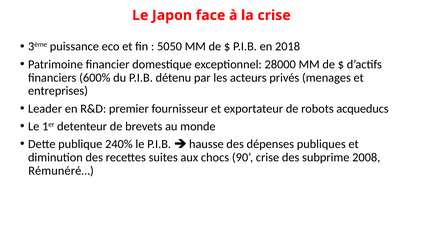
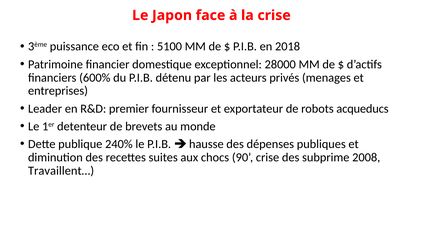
5050: 5050 -> 5100 (170, 47)
Rémunéré…: Rémunéré… -> Travaillent… (61, 171)
